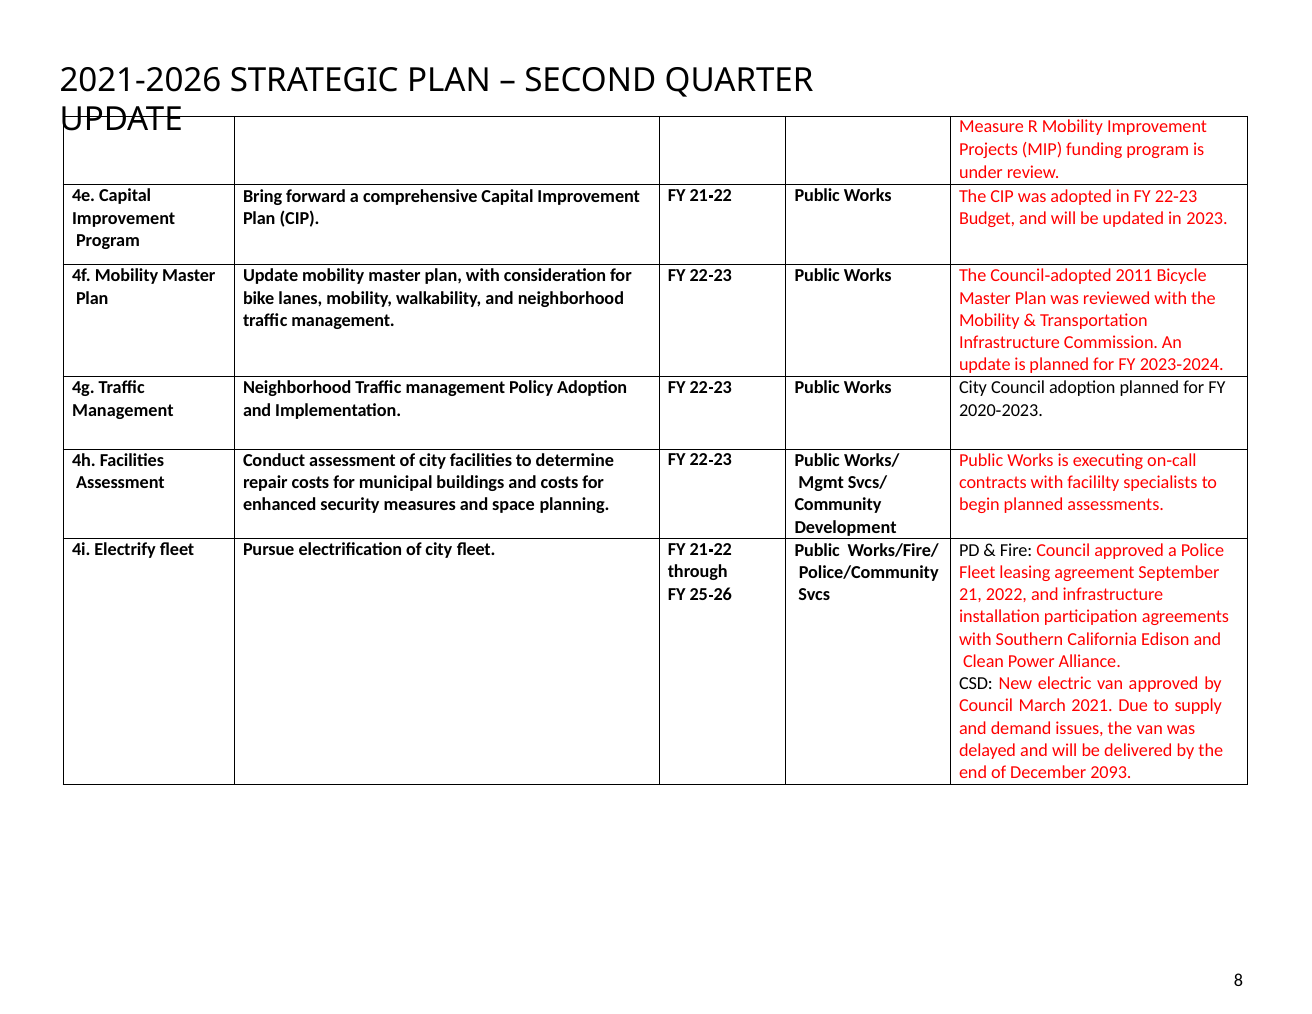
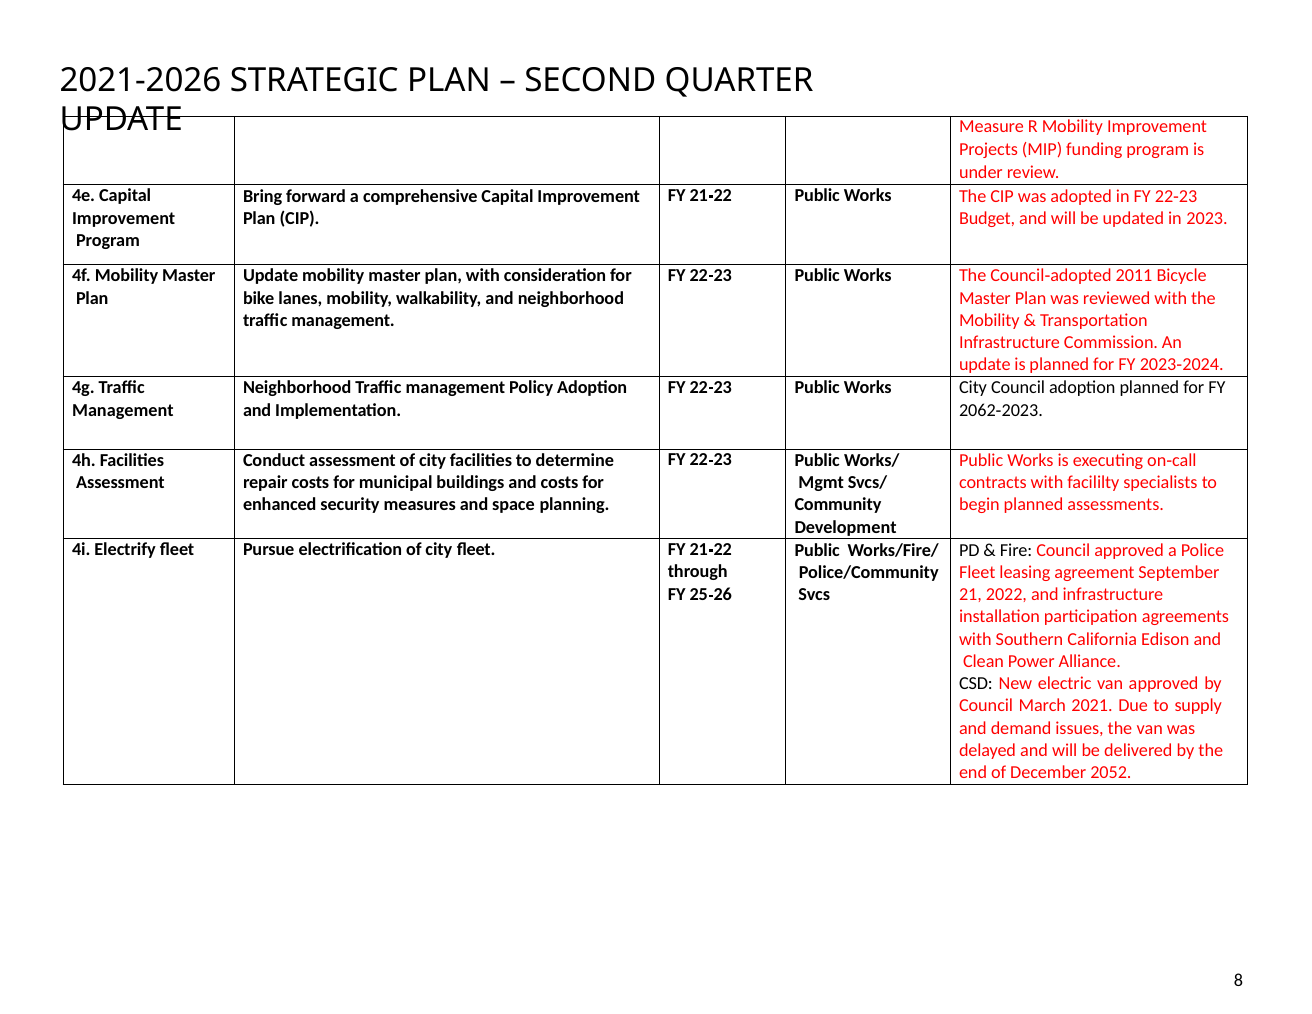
2020: 2020 -> 2062 (977, 410)
2093: 2093 -> 2052 (1111, 773)
